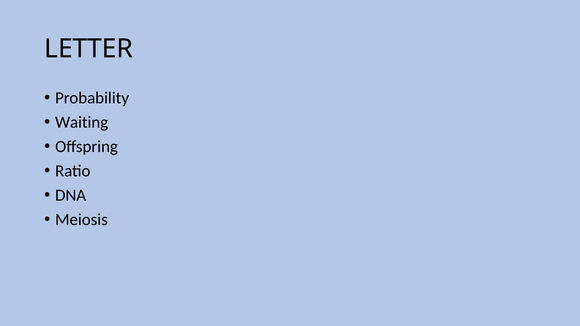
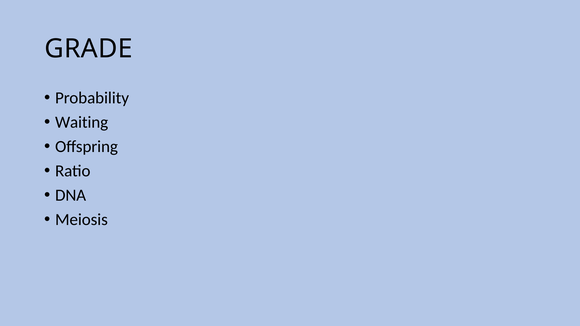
LETTER: LETTER -> GRADE (88, 49)
